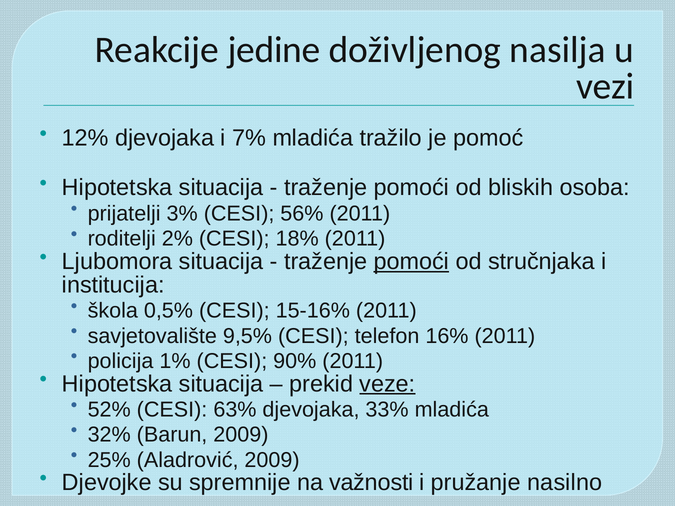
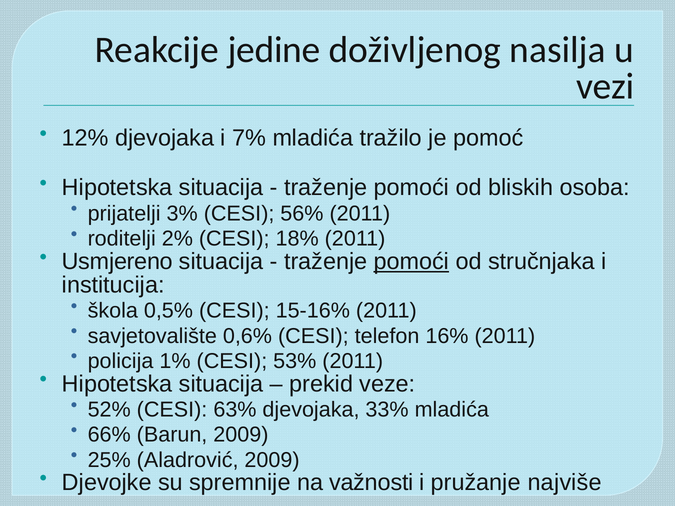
Ljubomora: Ljubomora -> Usmjereno (117, 262)
9,5%: 9,5% -> 0,6% (247, 336)
90%: 90% -> 53% (295, 361)
veze underline: present -> none (387, 384)
32%: 32% -> 66% (109, 435)
nasilno: nasilno -> najviše (565, 483)
